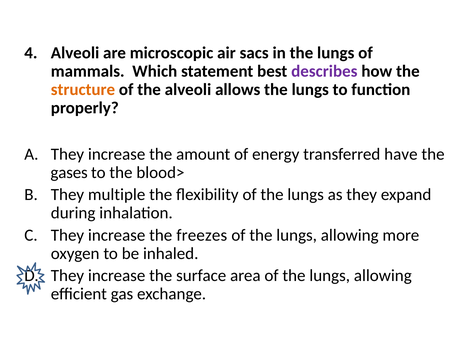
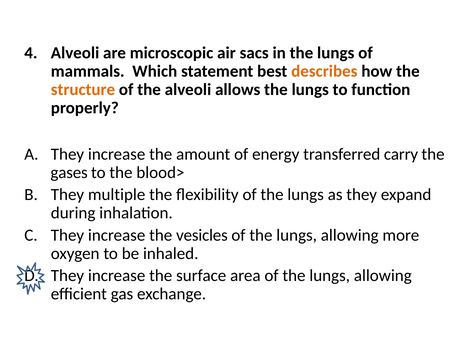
describes colour: purple -> orange (324, 71)
have: have -> carry (401, 154)
freezes: freezes -> vesicles (202, 235)
